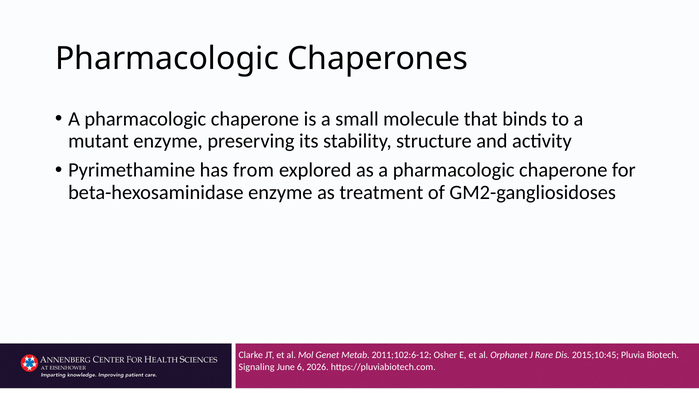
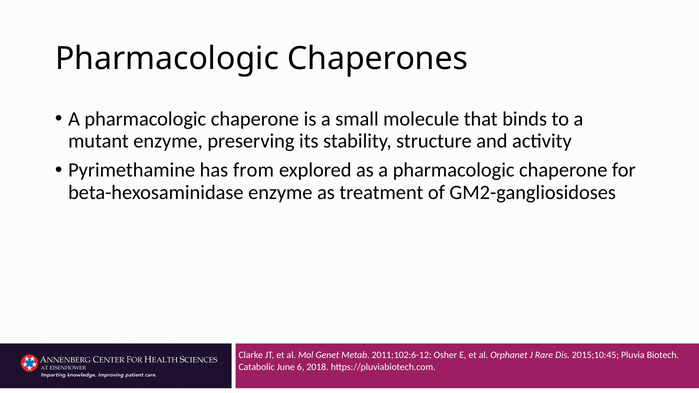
Signaling: Signaling -> Catabolic (257, 367)
2026: 2026 -> 2018 (318, 367)
